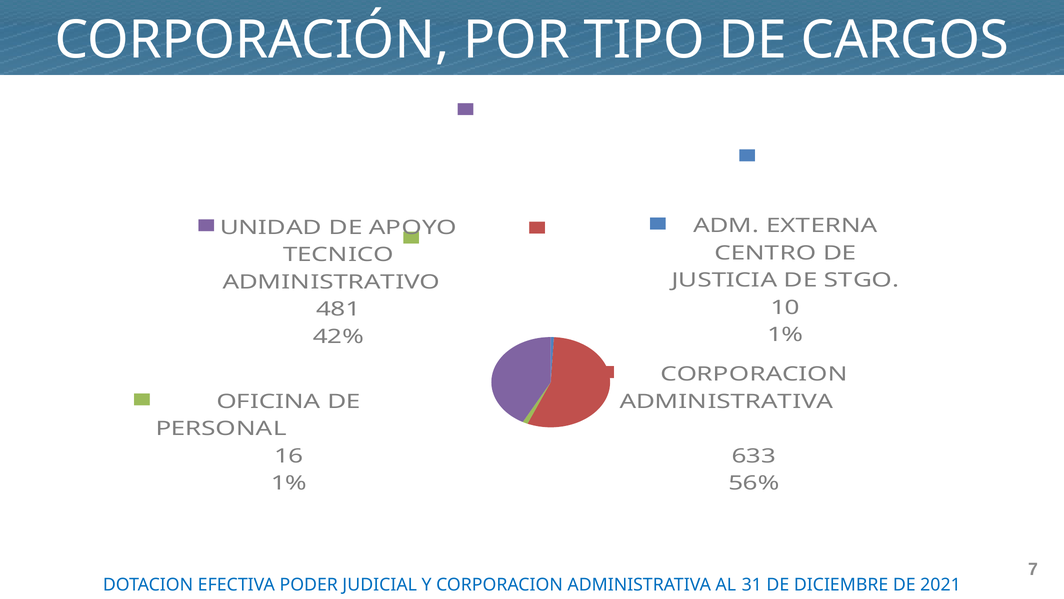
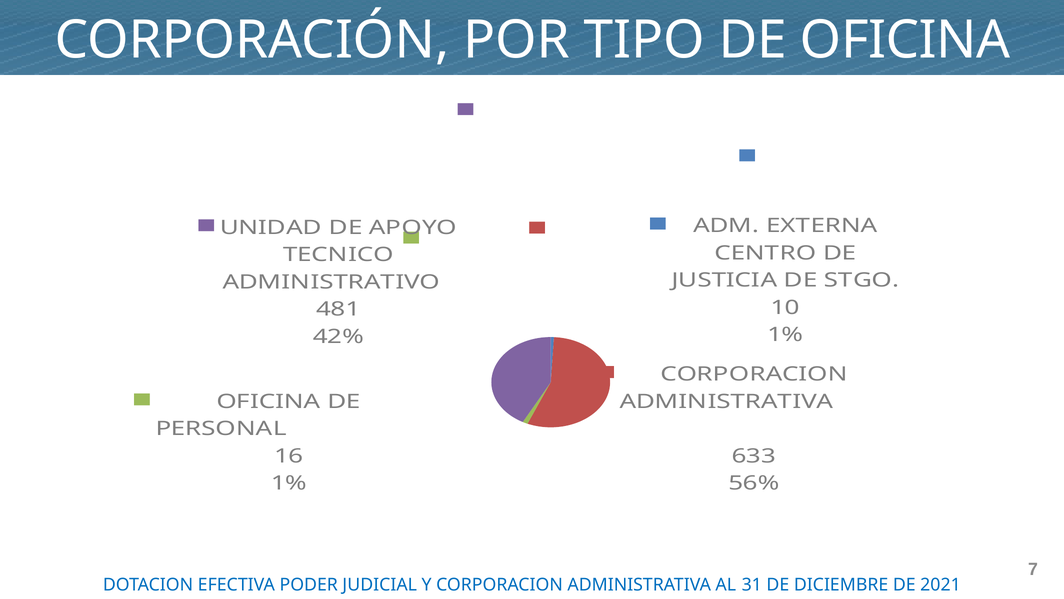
DE CARGOS: CARGOS -> OFICINA (905, 40)
